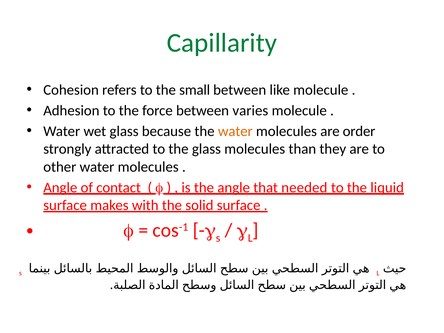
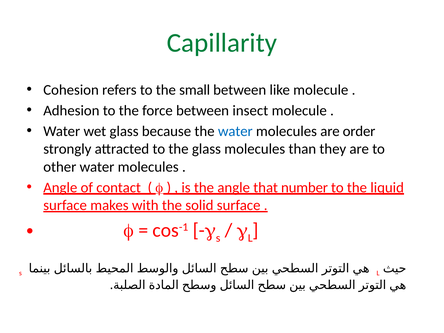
varies: varies -> insect (250, 111)
water colour: orange -> blue (235, 131)
needed: needed -> number (305, 188)
